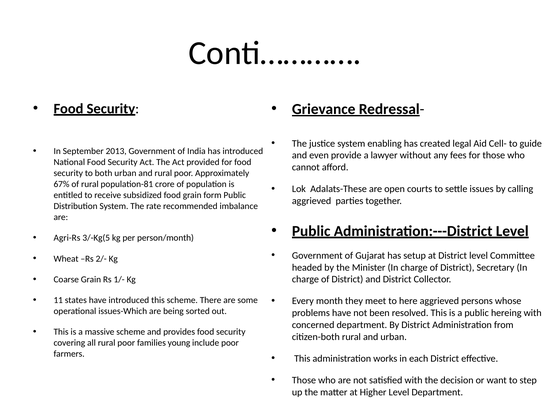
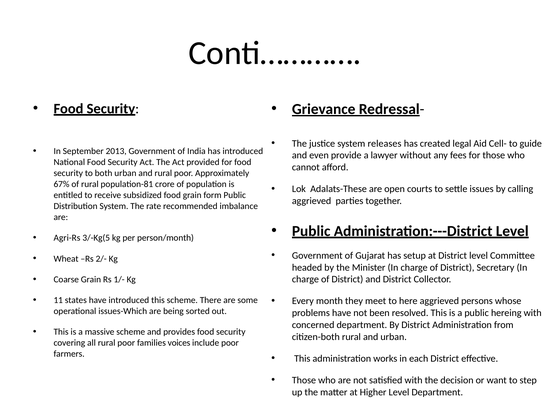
enabling: enabling -> releases (384, 144)
young: young -> voices (179, 343)
